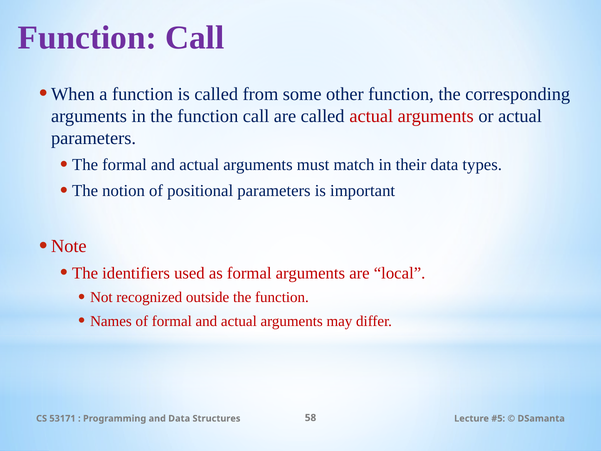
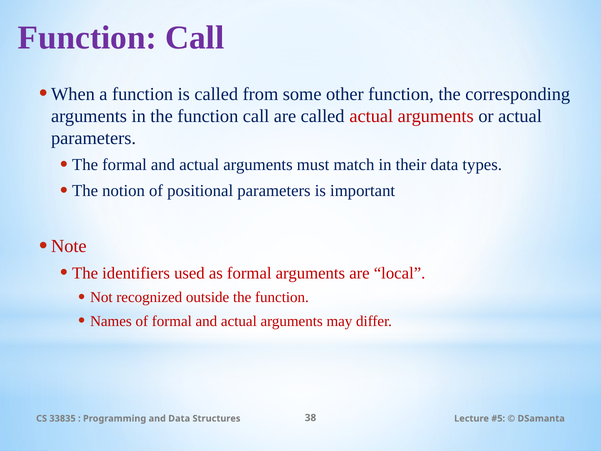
53171: 53171 -> 33835 (63, 418)
58: 58 -> 38 (311, 418)
